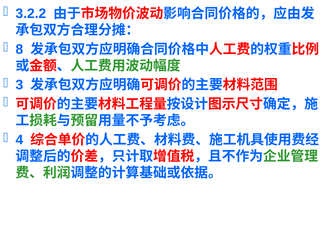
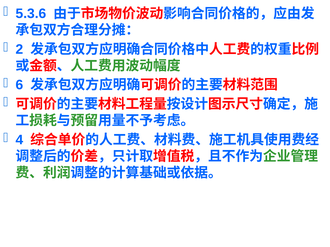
3.2.2: 3.2.2 -> 5.3.6 (31, 14)
8: 8 -> 2 (20, 49)
3: 3 -> 6 (20, 85)
